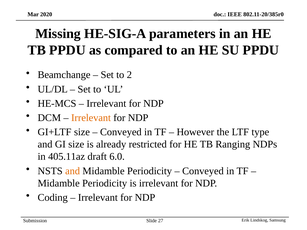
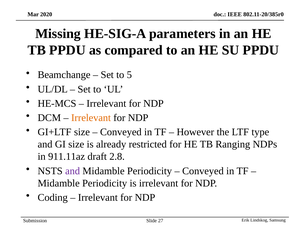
2: 2 -> 5 (129, 75)
405.11az: 405.11az -> 911.11az (67, 157)
6.0: 6.0 -> 2.8 (117, 157)
and colour: orange -> purple (73, 171)
